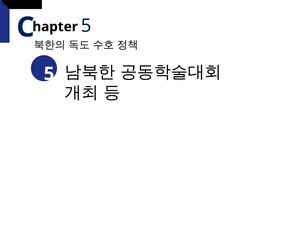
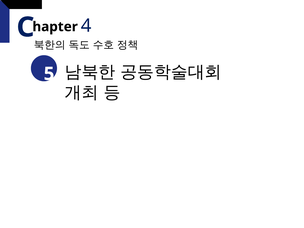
hapter 5: 5 -> 4 (86, 26)
